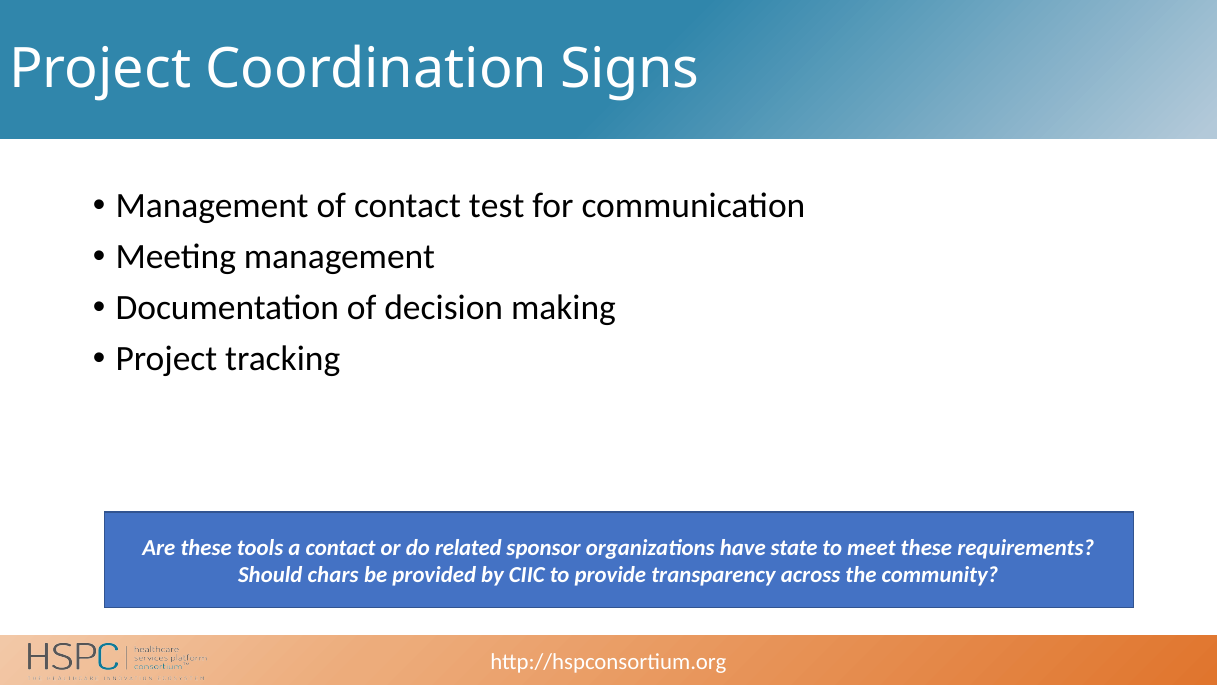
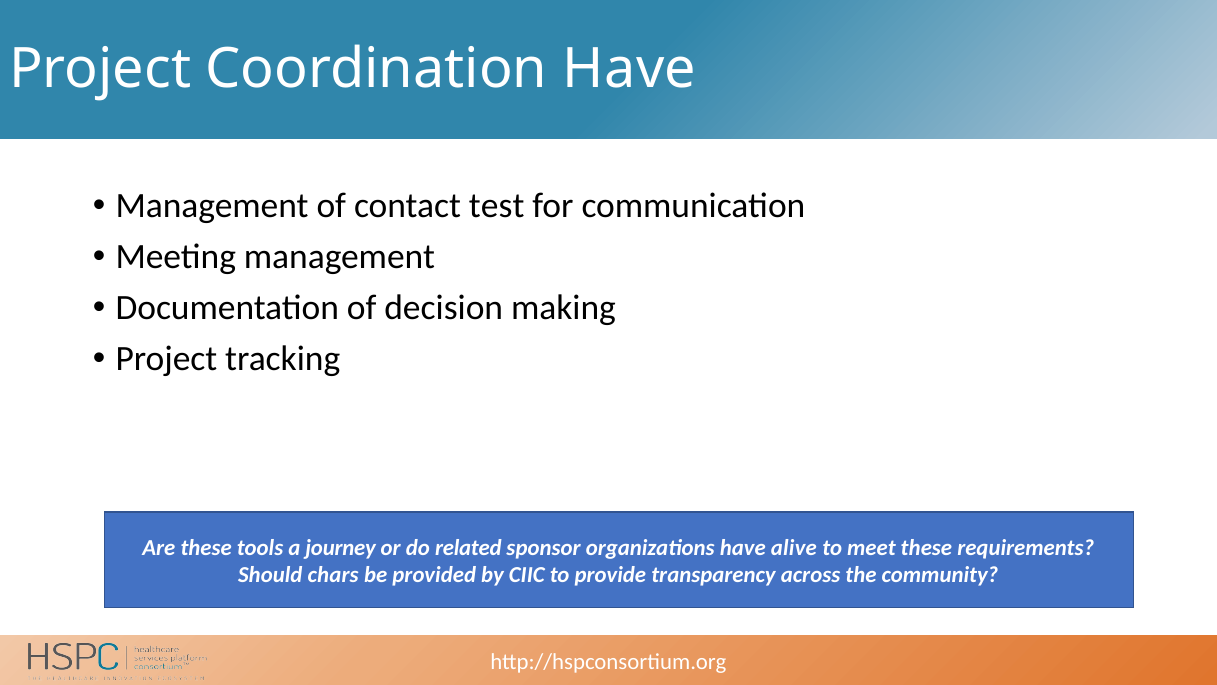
Coordination Signs: Signs -> Have (629, 69)
a contact: contact -> journey (341, 547)
state: state -> alive (794, 547)
